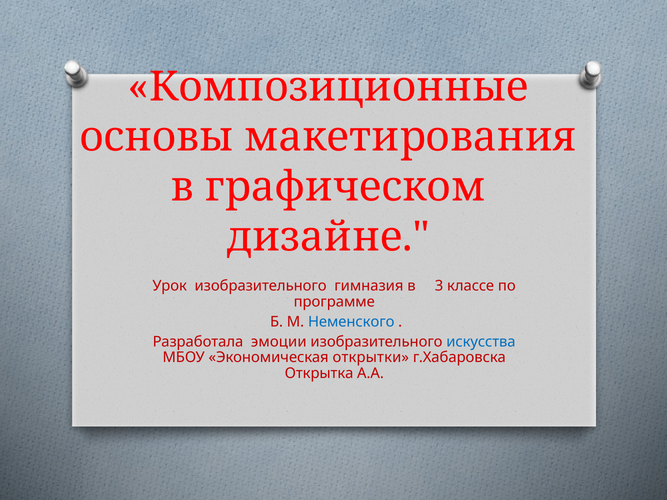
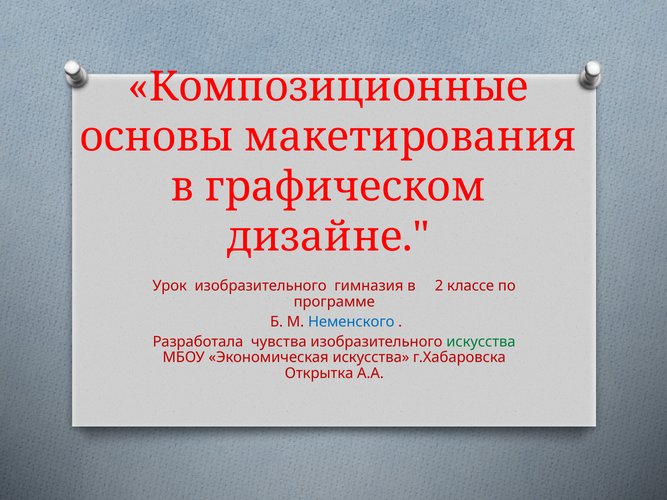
3: 3 -> 2 (439, 286)
эмоции: эмоции -> чувства (279, 342)
искусства colour: blue -> green (481, 342)
Экономическая открытки: открытки -> искусства (371, 358)
